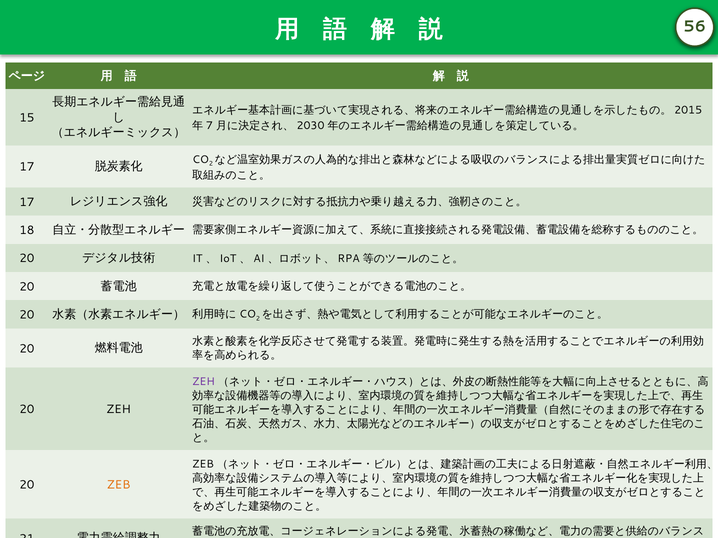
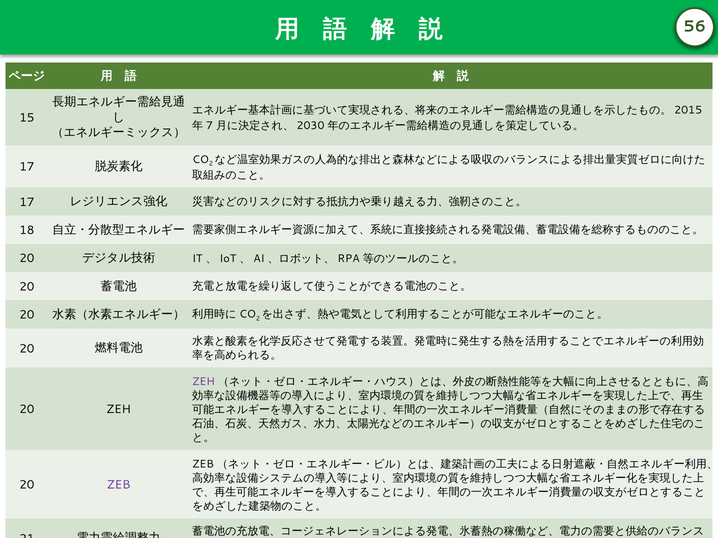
ZEB colour: orange -> purple (119, 485)
